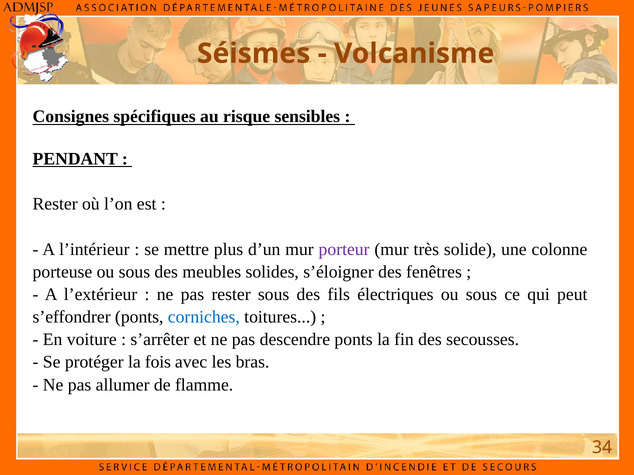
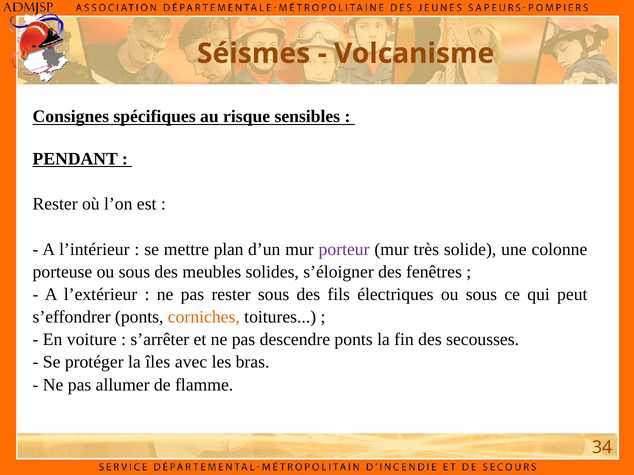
plus: plus -> plan (229, 249)
corniches colour: blue -> orange (204, 317)
fois: fois -> îles (158, 363)
